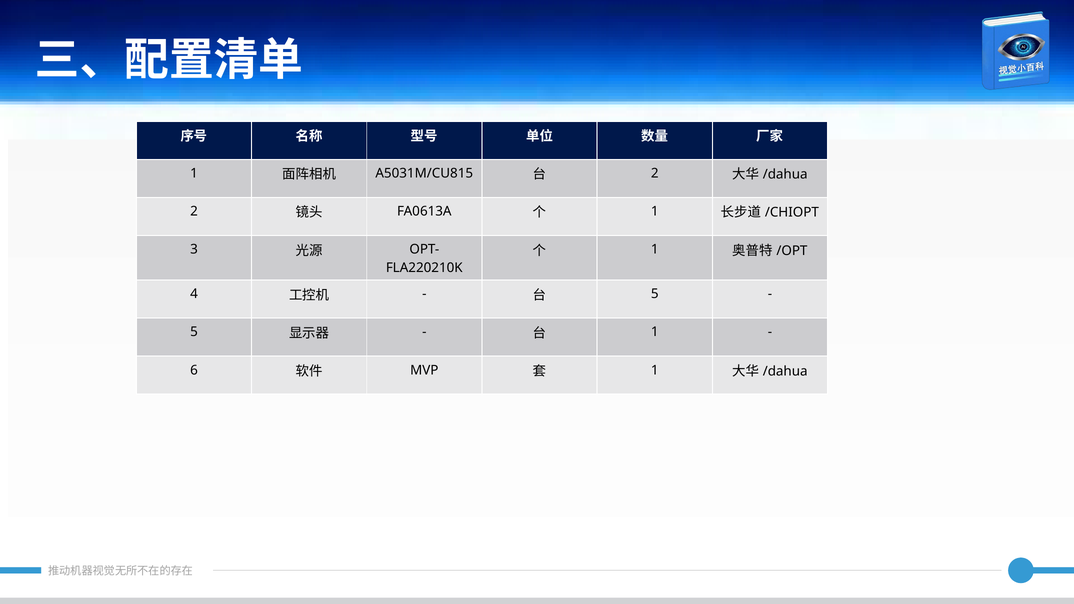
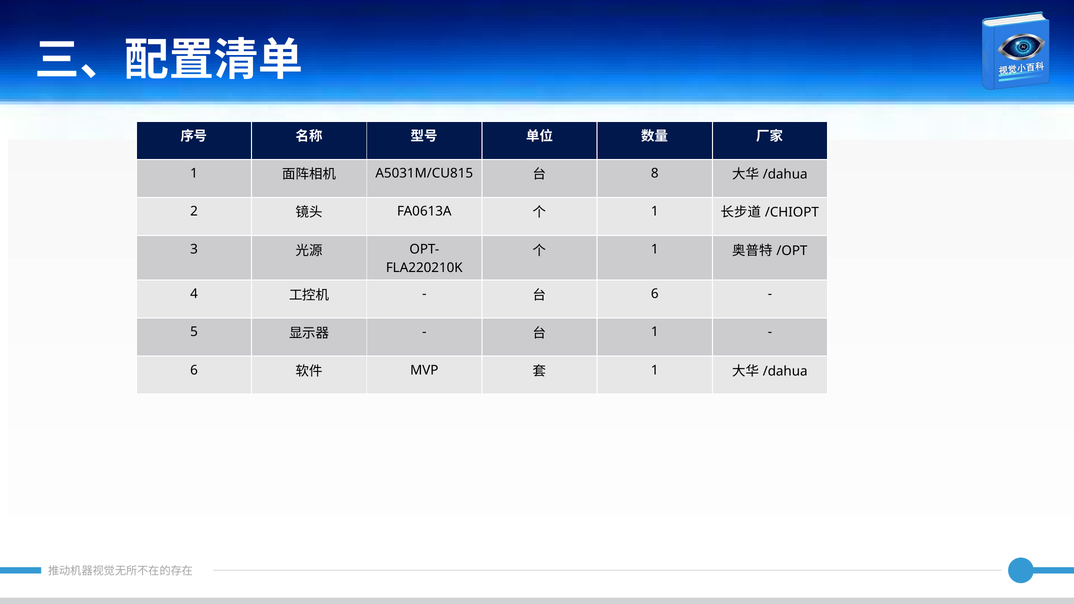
2: 2 -> 8 (655, 173)
5: 5 -> 6 (655, 294)
